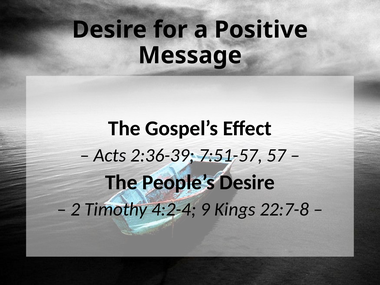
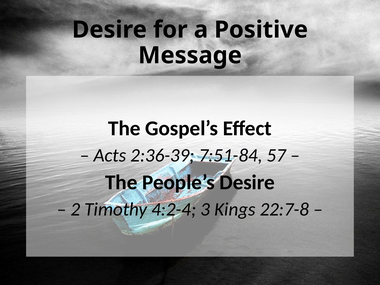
7:51-57: 7:51-57 -> 7:51-84 (231, 155)
9: 9 -> 3 (205, 209)
